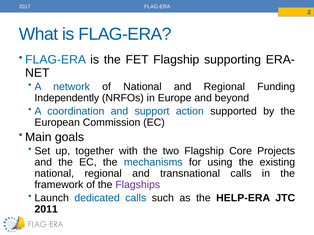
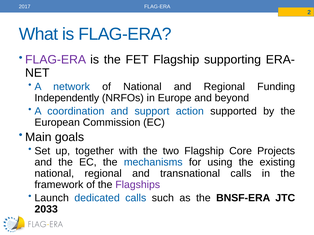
FLAG-ERA colour: blue -> purple (56, 60)
HELP-ERA: HELP-ERA -> BNSF-ERA (243, 198)
2011: 2011 -> 2033 (46, 210)
